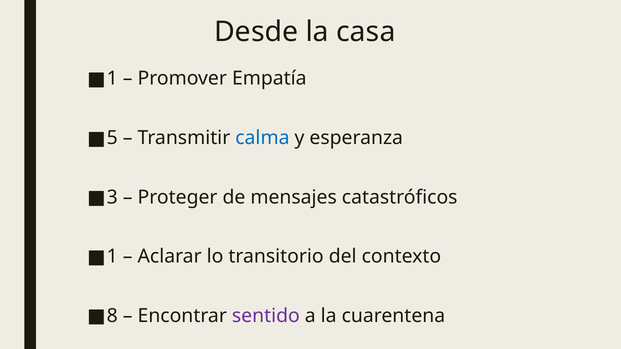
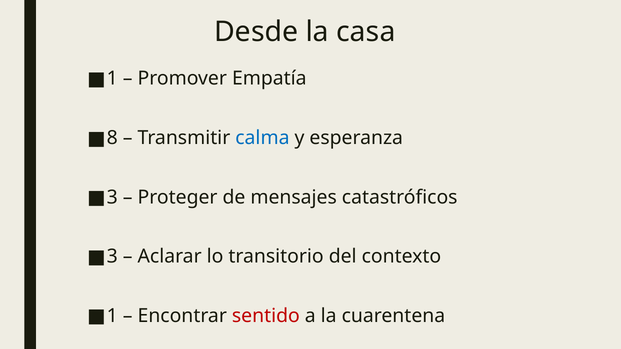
5: 5 -> 8 (112, 138)
1: 1 -> 3 (112, 257)
8: 8 -> 1 (112, 316)
sentido colour: purple -> red (266, 316)
